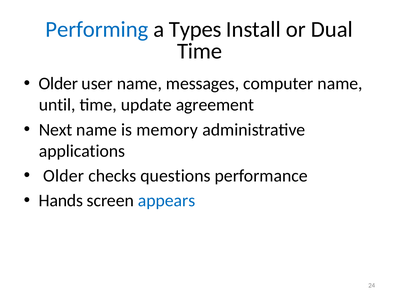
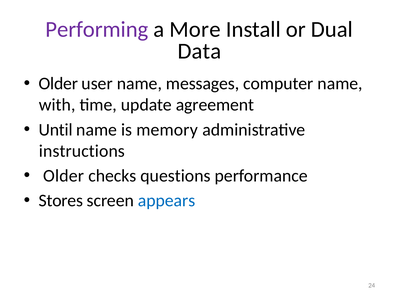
Performing colour: blue -> purple (97, 29)
Types: Types -> More (195, 29)
Time: Time -> Data (199, 51)
until: until -> with (57, 105)
Next: Next -> Until (56, 130)
applications: applications -> instructions (82, 151)
Hands: Hands -> Stores (61, 201)
